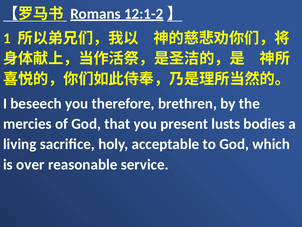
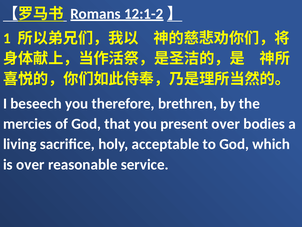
present lusts: lusts -> over (226, 124)
